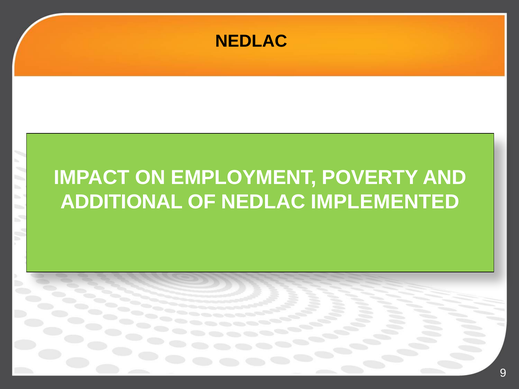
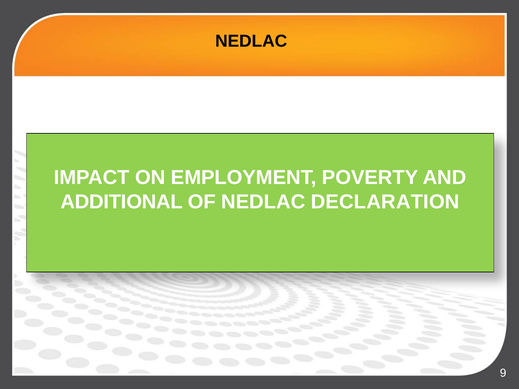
IMPLEMENTED: IMPLEMENTED -> DECLARATION (385, 202)
